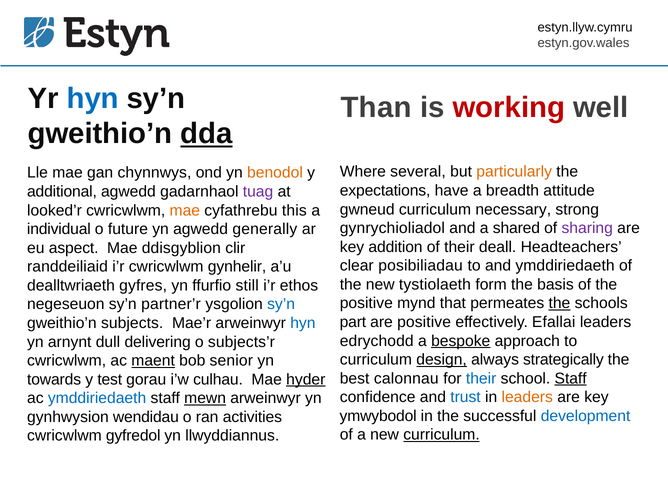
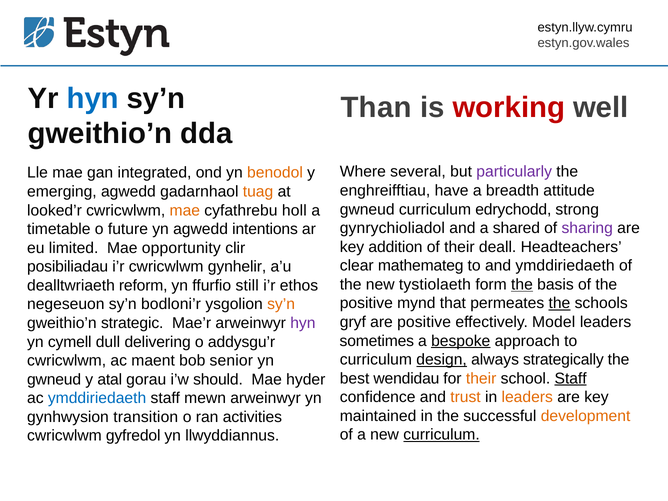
dda underline: present -> none (206, 134)
particularly colour: orange -> purple (514, 172)
chynnwys: chynnwys -> integrated (154, 173)
expectations: expectations -> enghreifftiau (385, 191)
additional: additional -> emerging (62, 192)
tuag colour: purple -> orange (258, 192)
necessary: necessary -> edrychodd (513, 209)
this: this -> holl (294, 210)
individual: individual -> timetable (59, 229)
generally: generally -> intentions (265, 229)
aspect: aspect -> limited (74, 248)
ddisgyblion: ddisgyblion -> opportunity (181, 248)
posibiliadau: posibiliadau -> mathemateg (421, 266)
randdeiliaid: randdeiliaid -> posibiliadau (68, 267)
the underline: none -> present (522, 285)
gyfres: gyfres -> reform (143, 286)
partner’r: partner’r -> bodloni’r (171, 304)
sy’n colour: blue -> orange (281, 304)
part: part -> gryf (353, 322)
Efallai: Efallai -> Model (554, 322)
subjects: subjects -> strategic (132, 323)
hyn colour: blue -> purple (303, 323)
edrychodd: edrychodd -> sometimes (377, 341)
arnynt: arnynt -> cymell (70, 342)
subjects’r: subjects’r -> addysgu’r (242, 342)
maent underline: present -> none (153, 361)
calonnau: calonnau -> wendidau (406, 378)
their colour: blue -> orange (481, 378)
towards: towards -> gwneud (54, 379)
test: test -> atal (110, 379)
culhau: culhau -> should (218, 379)
hyder underline: present -> none (306, 379)
trust colour: blue -> orange (466, 397)
mewn underline: present -> none (205, 398)
ymwybodol: ymwybodol -> maintained (378, 416)
development colour: blue -> orange (586, 416)
wendidau: wendidau -> transition (146, 417)
